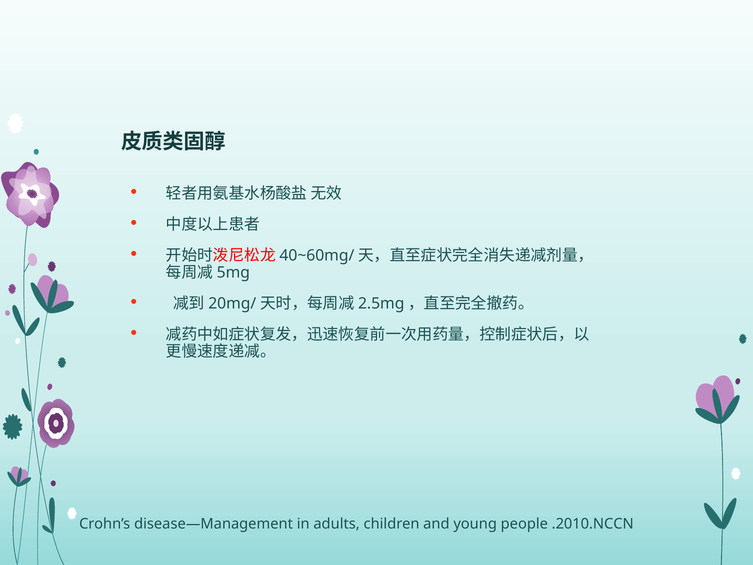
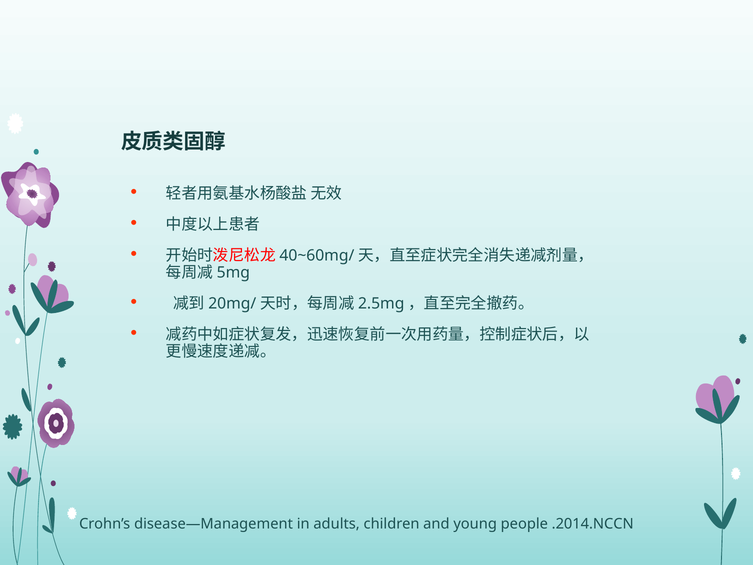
.2010.NCCN: .2010.NCCN -> .2014.NCCN (593, 523)
